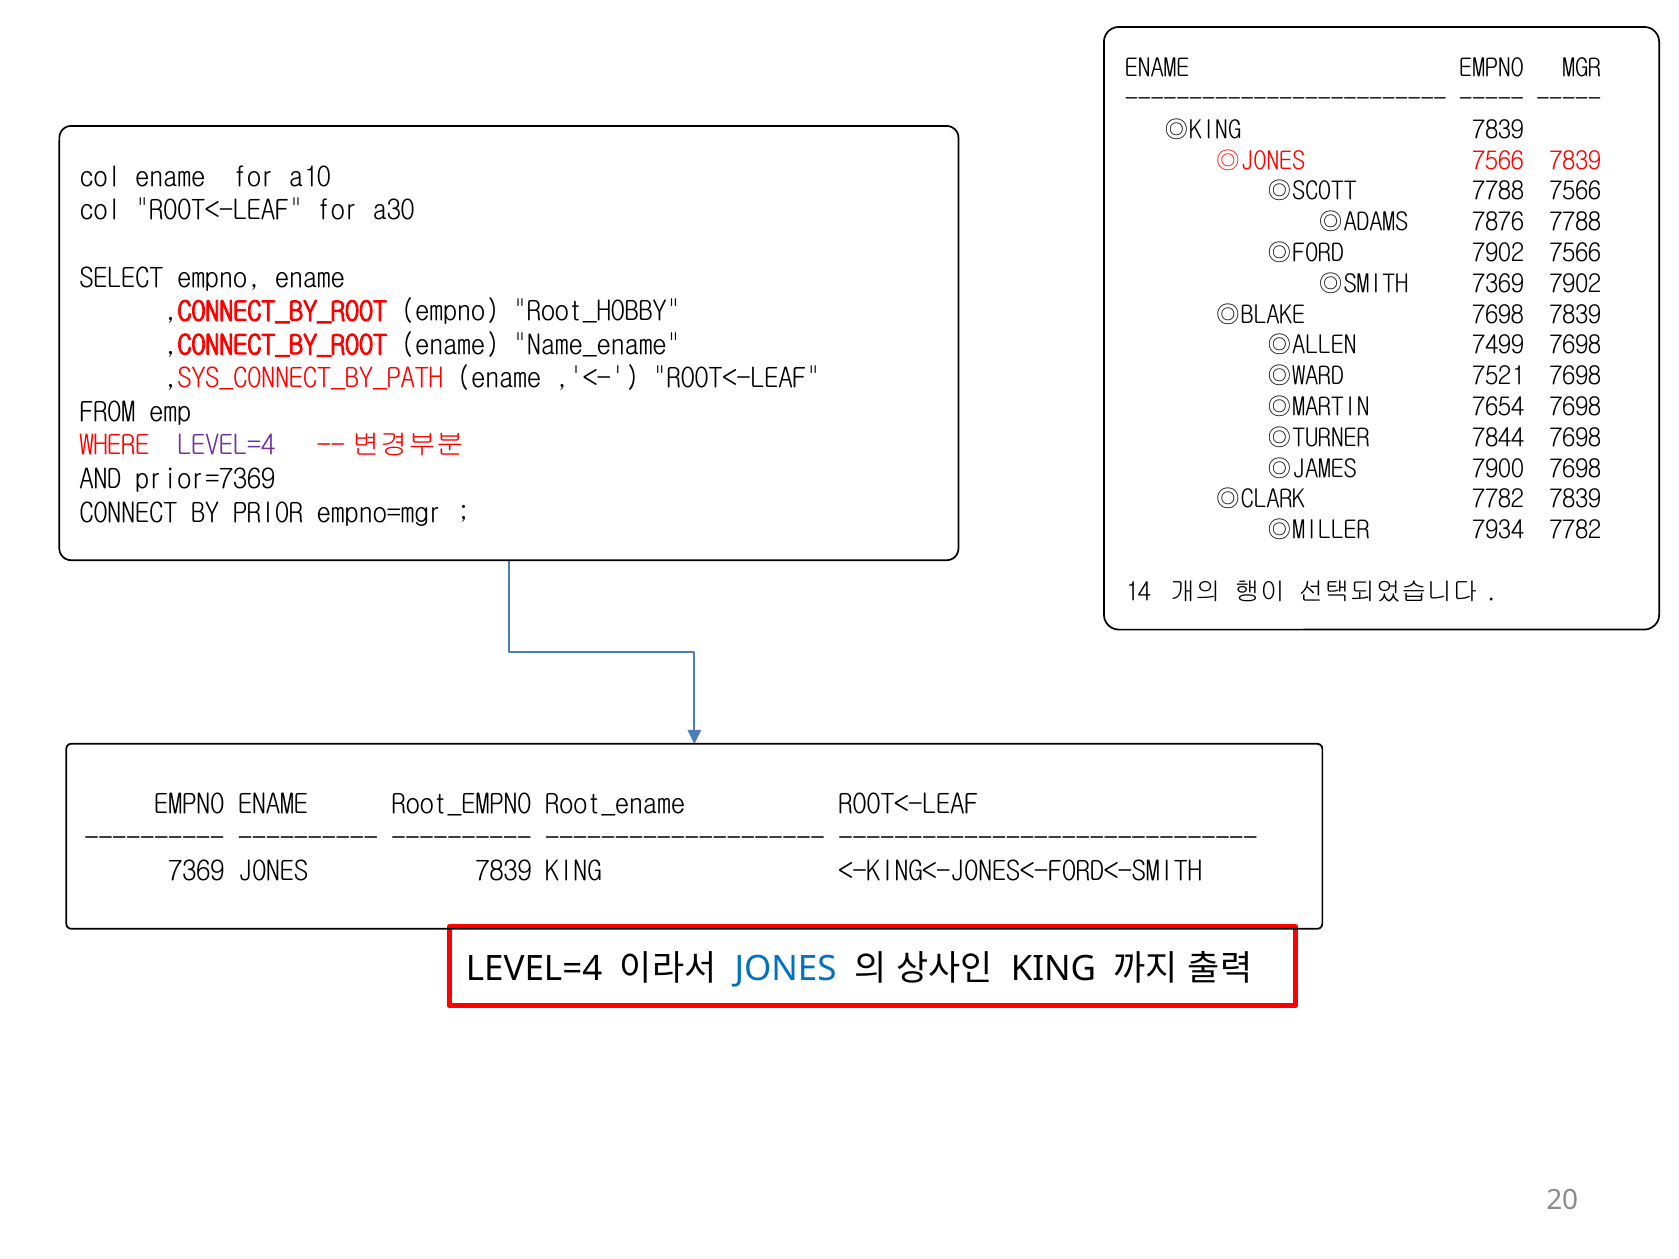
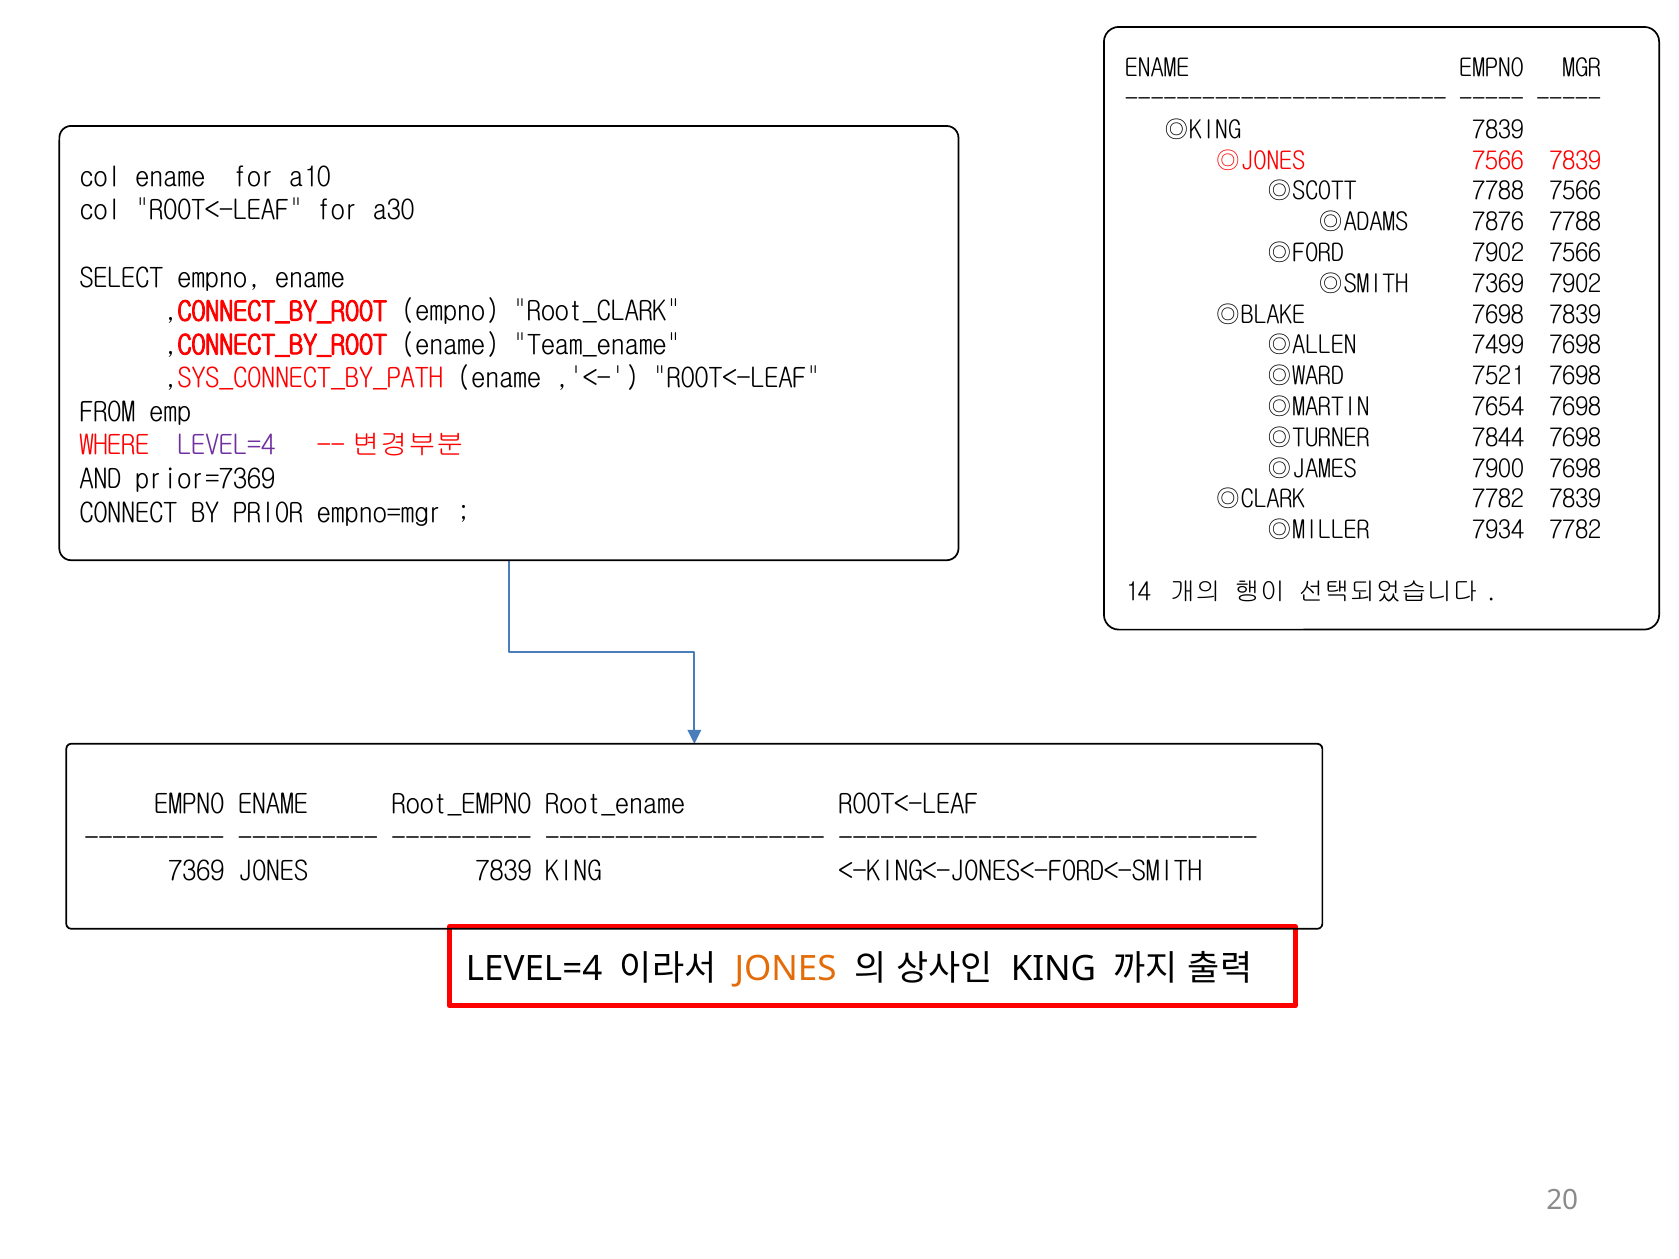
Root_HOBBY: Root_HOBBY -> Root_CLARK (597, 312)
Name_ename: Name_ename -> Team_ename (597, 345)
JONES colour: blue -> orange (786, 969)
